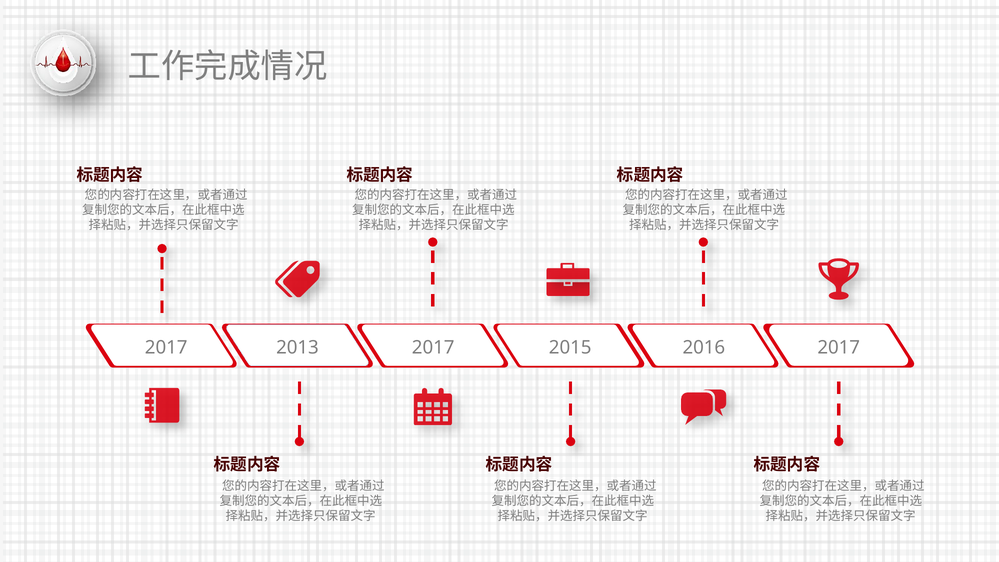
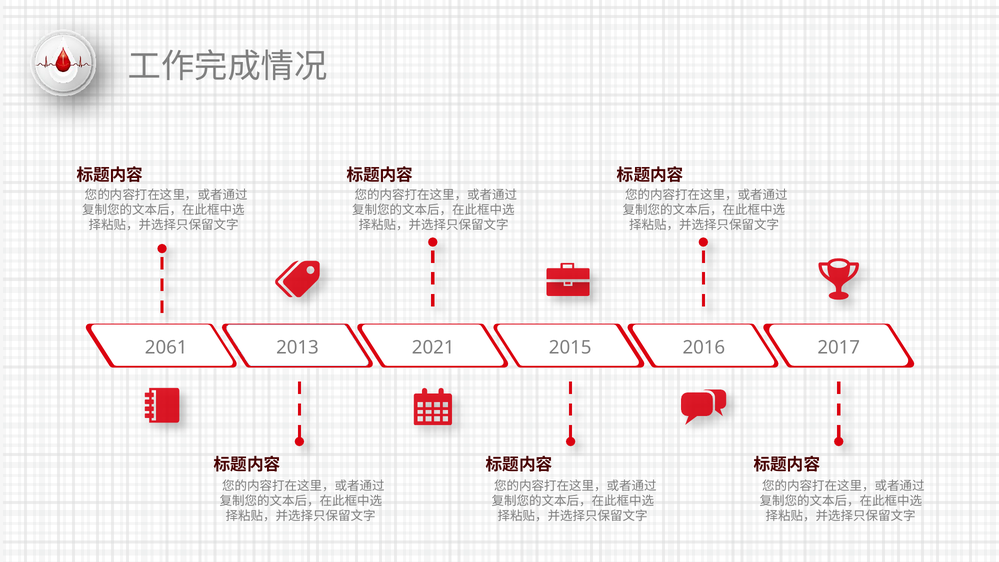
2017: 2017 -> 2061 (166, 347)
2013 2017: 2017 -> 2021 (433, 347)
